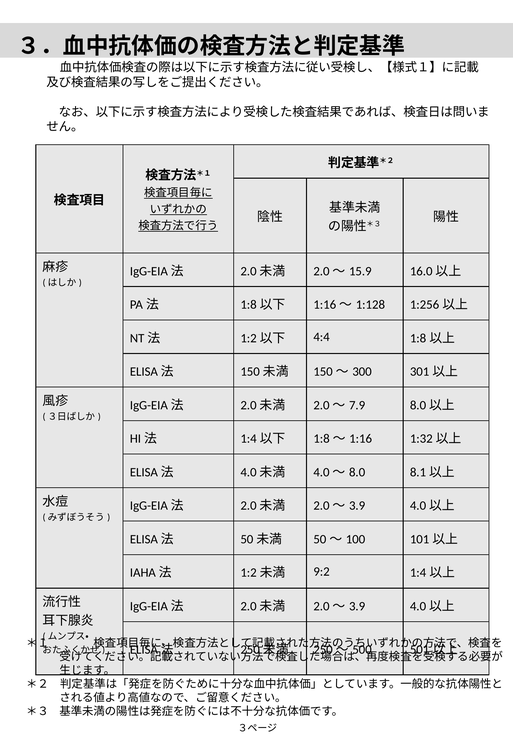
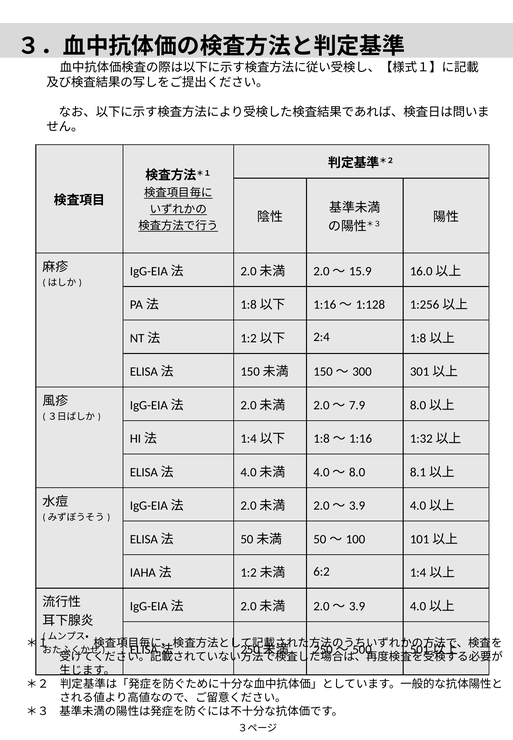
4:4: 4:4 -> 2:4 (322, 337)
9:2: 9:2 -> 6:2 (322, 572)
